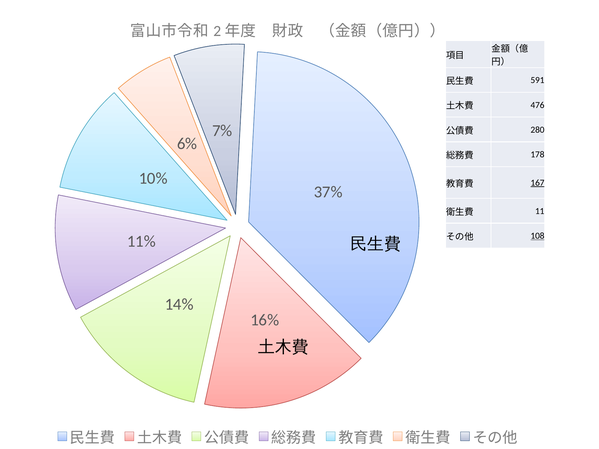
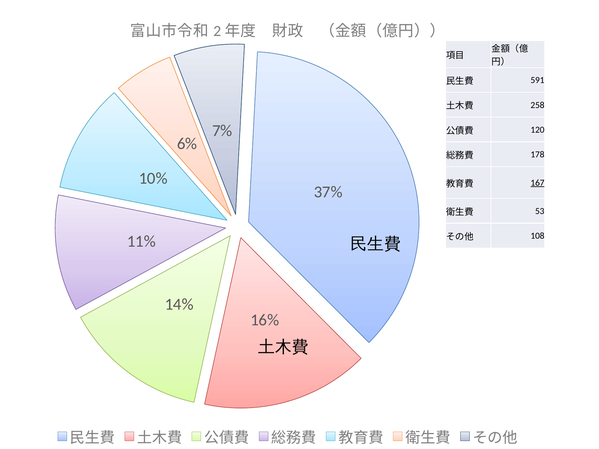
476: 476 -> 258 (537, 105)
280: 280 -> 120 (537, 130)
11: 11 -> 53 (540, 211)
108 underline: present -> none (537, 236)
